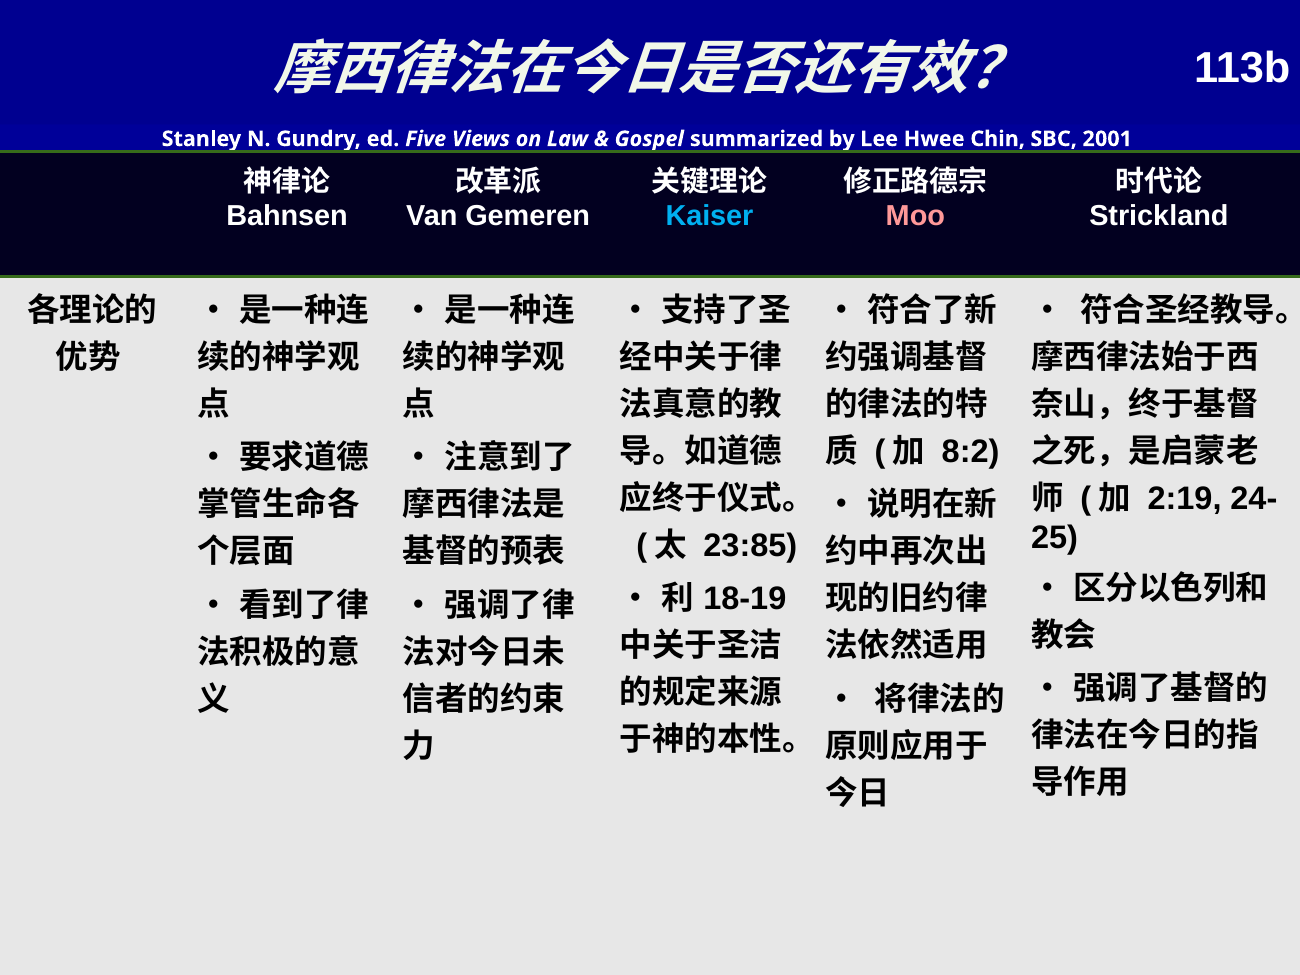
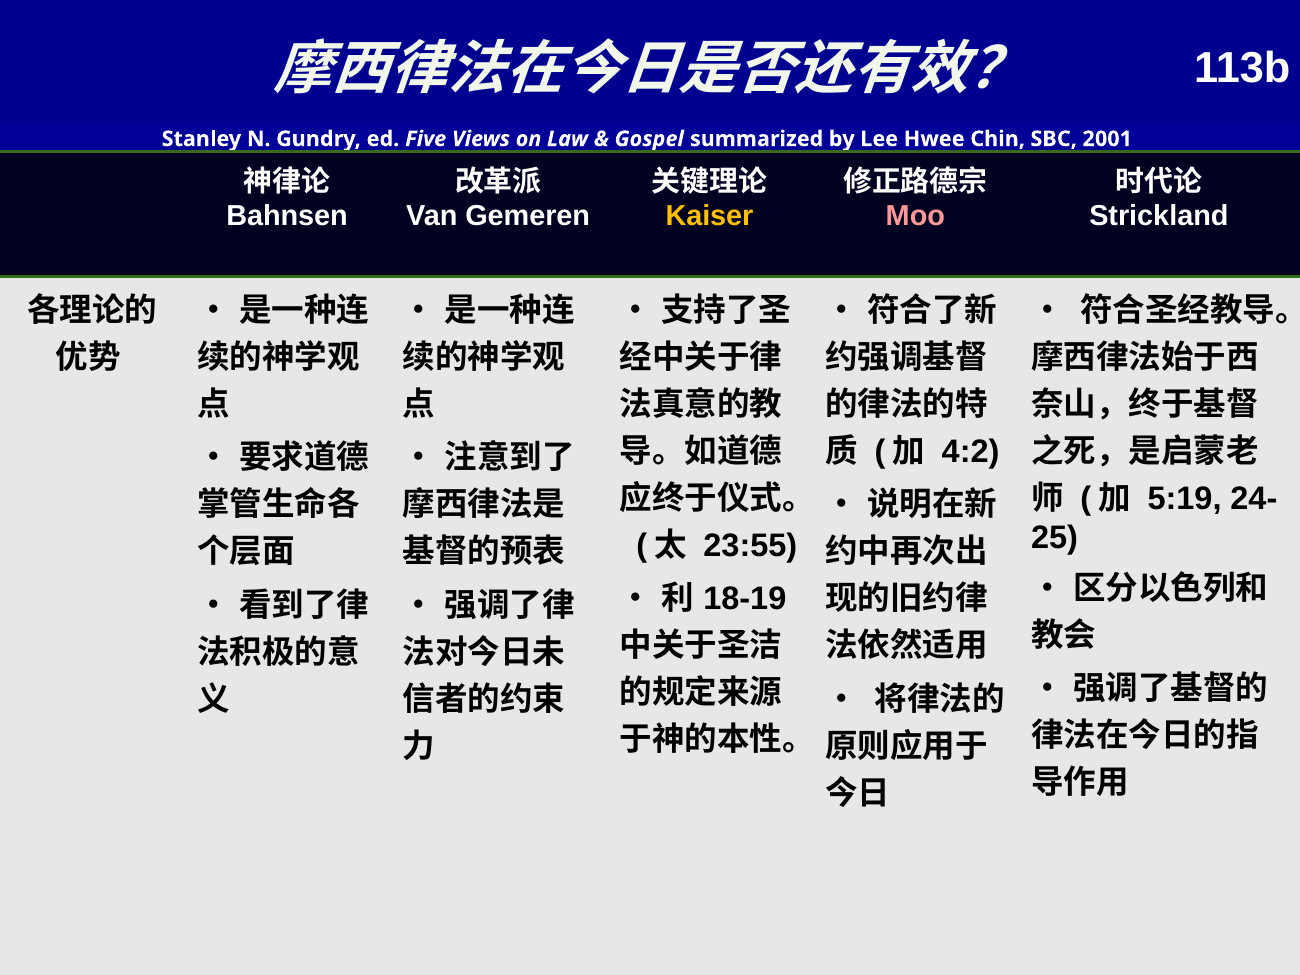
Kaiser colour: light blue -> yellow (709, 216)
8:2: 8:2 -> 4:2 (971, 451)
2:19: 2:19 -> 5:19 (1185, 499)
23:85: 23:85 -> 23:55 (750, 546)
